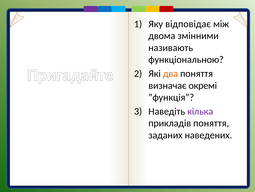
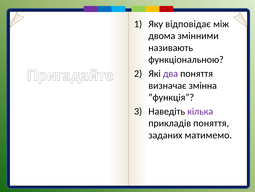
два colour: orange -> purple (170, 73)
окремі: окремі -> змінна (203, 85)
наведених: наведених -> матимемо (208, 135)
